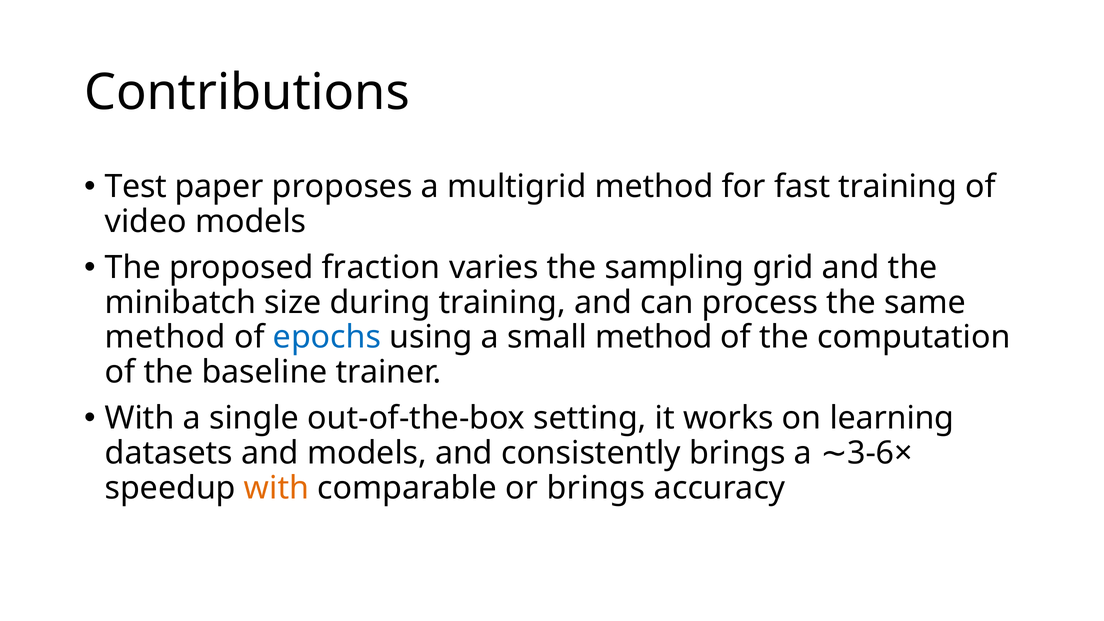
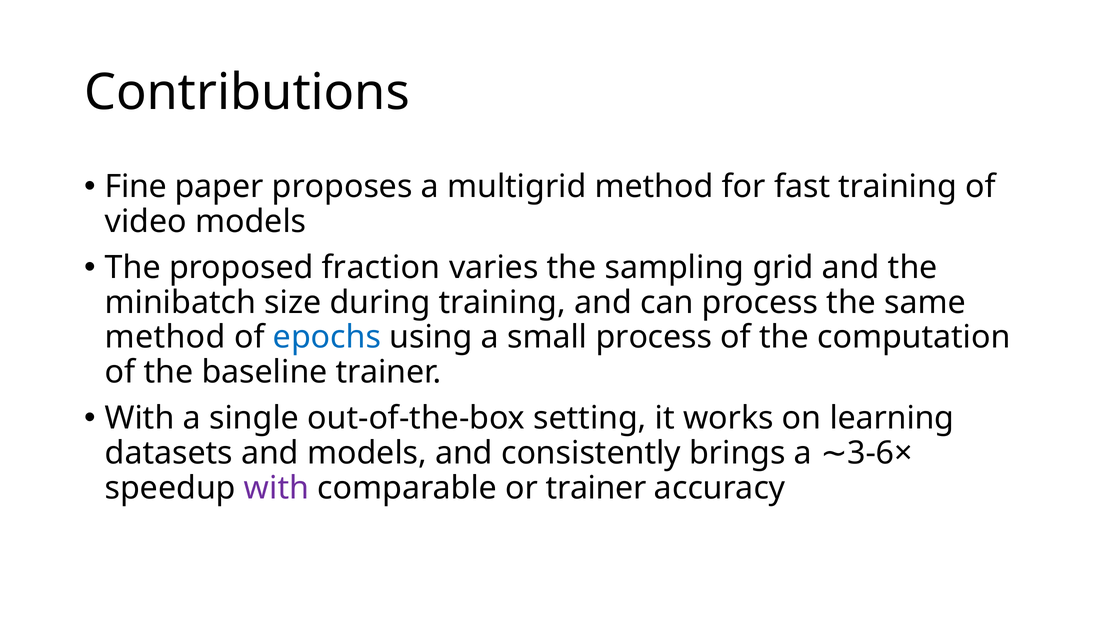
Test: Test -> Fine (136, 187)
small method: method -> process (654, 337)
with colour: orange -> purple (277, 488)
or brings: brings -> trainer (596, 488)
